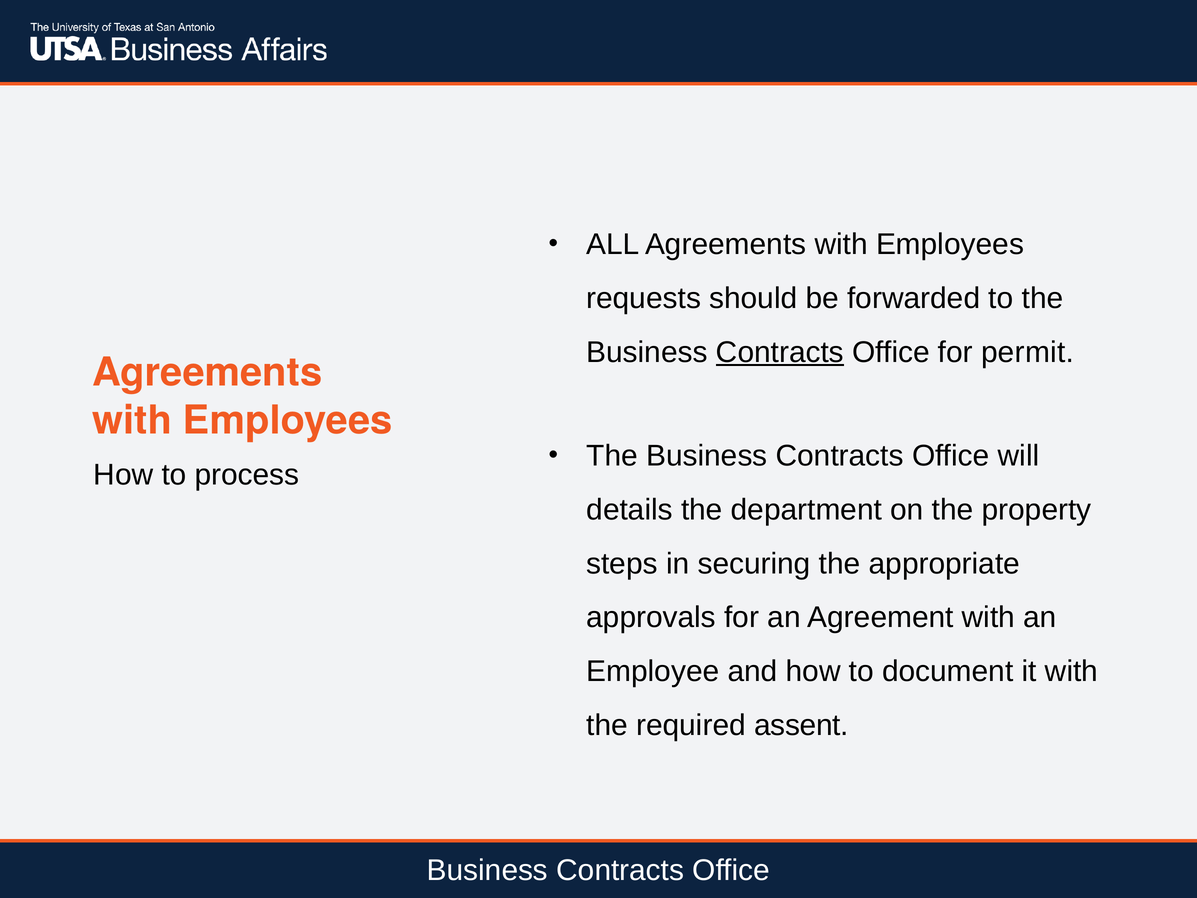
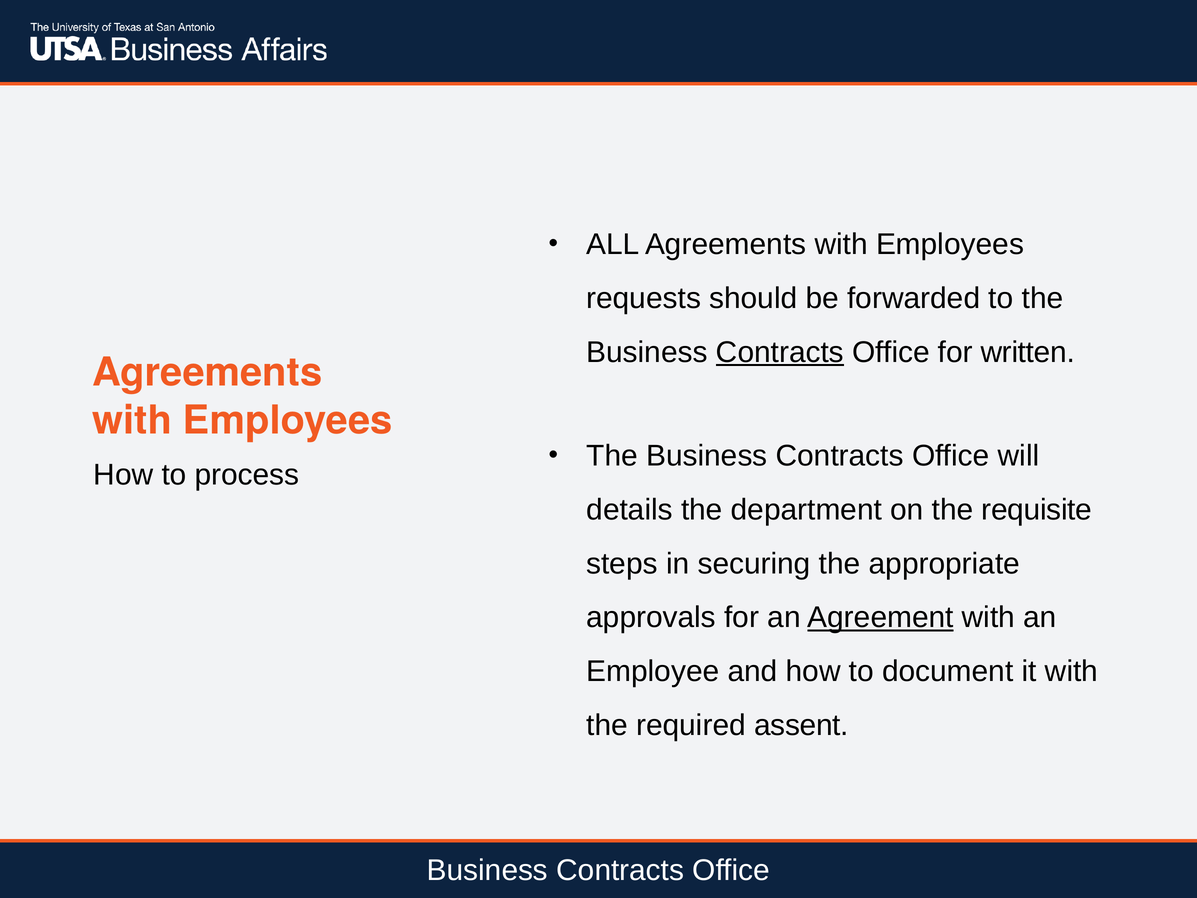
permit: permit -> written (1028, 352)
property: property -> requisite (1037, 510)
Agreement underline: none -> present (881, 617)
